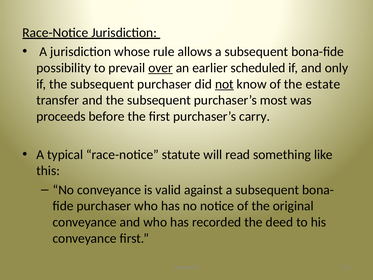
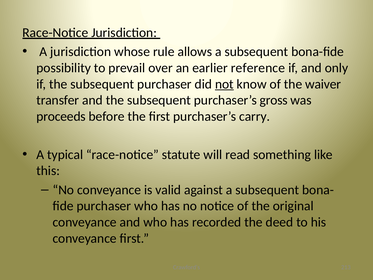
over underline: present -> none (160, 68)
scheduled: scheduled -> reference (258, 68)
estate: estate -> waiver (323, 84)
most: most -> gross (274, 100)
